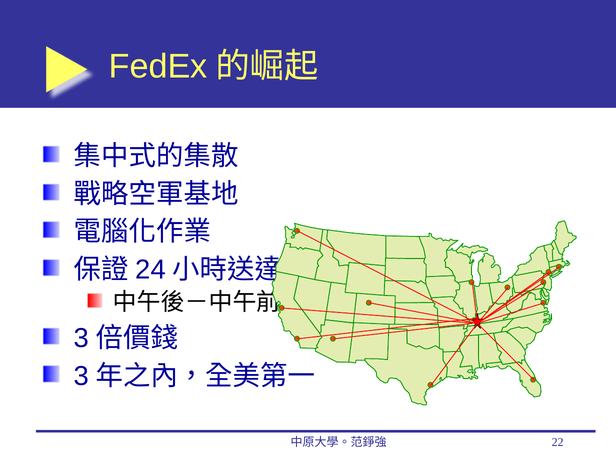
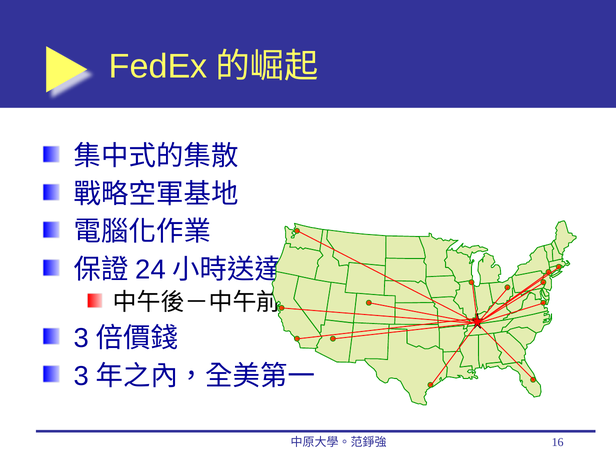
22: 22 -> 16 (558, 442)
